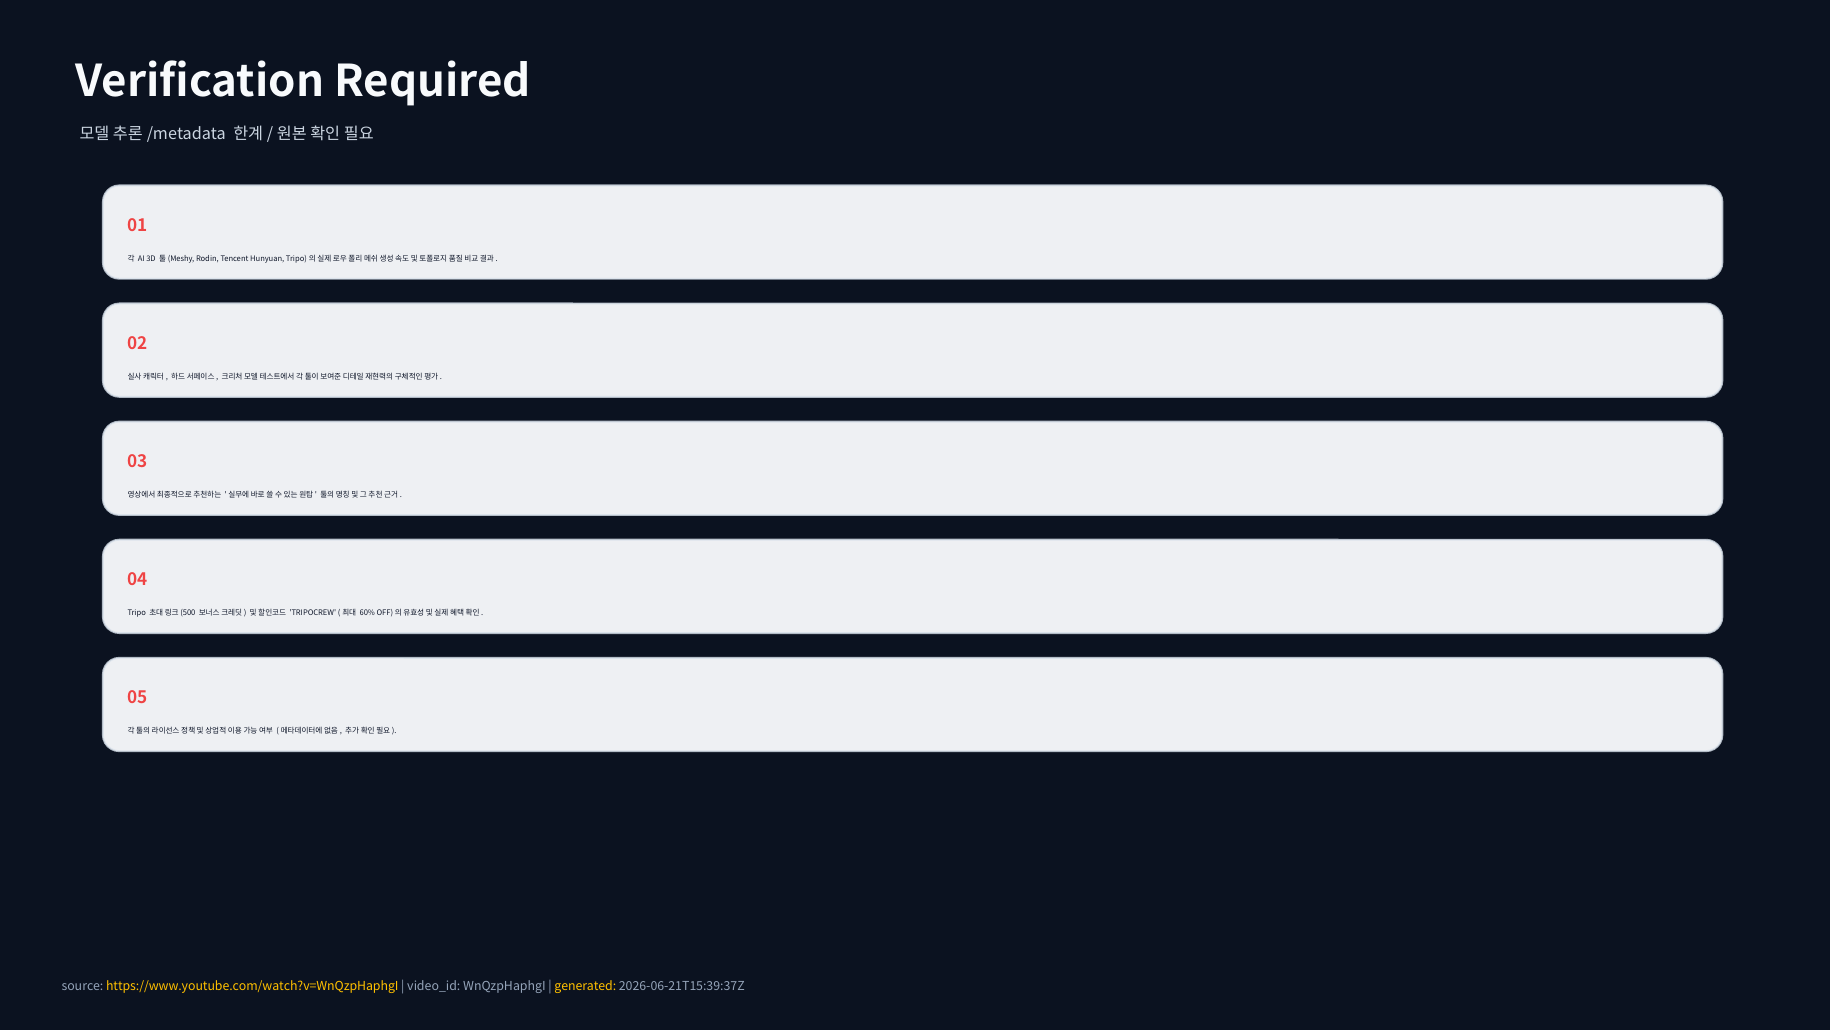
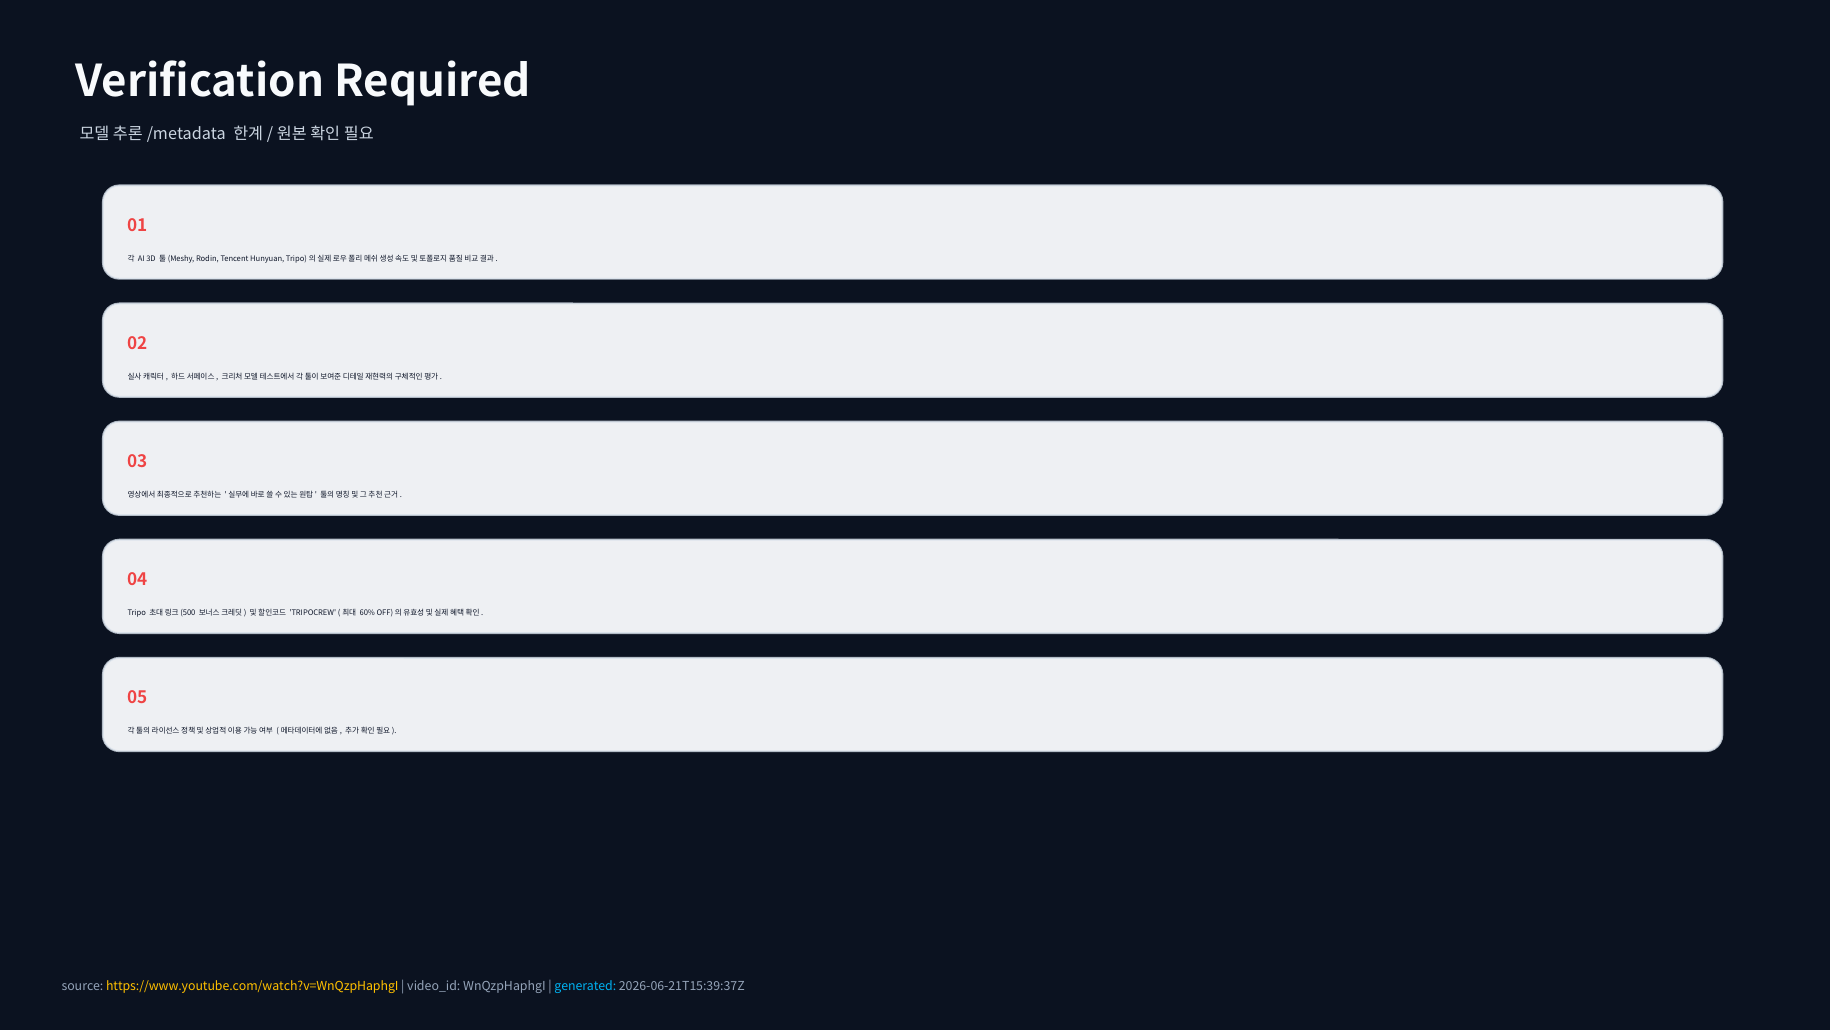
generated colour: yellow -> light blue (585, 986)
